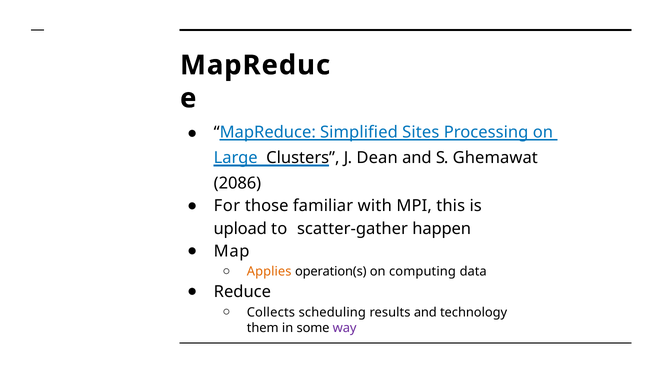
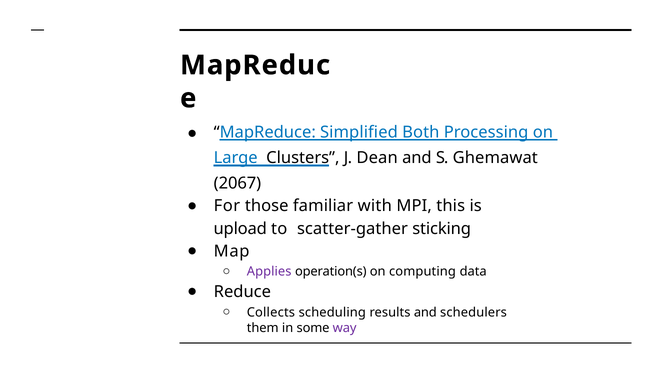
Sites: Sites -> Both (421, 132)
2086: 2086 -> 2067 (237, 184)
happen: happen -> sticking (442, 229)
Applies colour: orange -> purple (269, 272)
technology: technology -> schedulers (473, 313)
